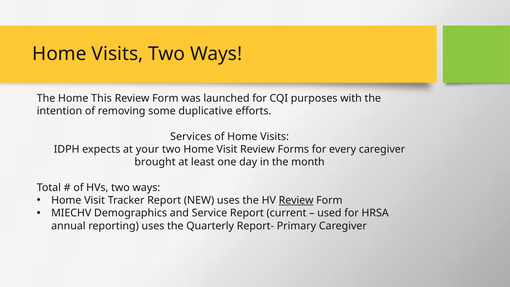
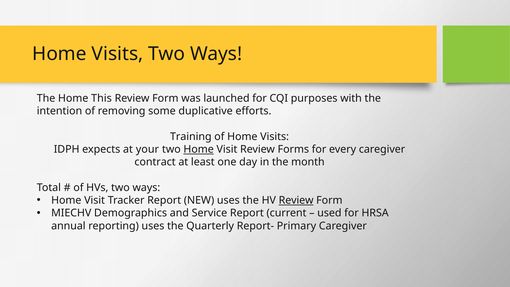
Services: Services -> Training (191, 137)
Home underline: none -> present (199, 149)
brought: brought -> contract (155, 162)
